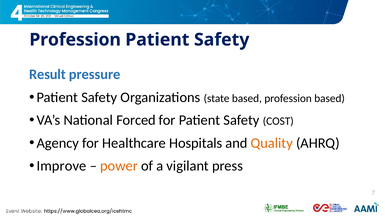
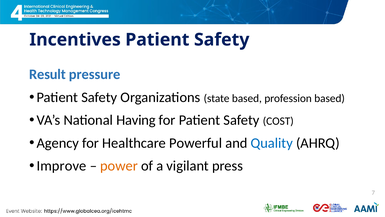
Profession: Profession -> Incentives (75, 40)
Forced: Forced -> Having (136, 120)
Hospitals: Hospitals -> Powerful (196, 143)
Quality colour: orange -> blue (272, 143)
